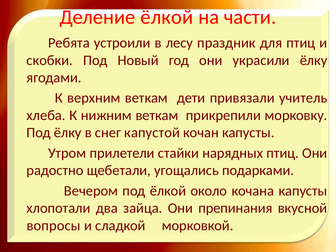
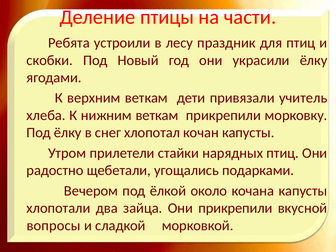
Деление ёлкой: ёлкой -> птицы (167, 17)
капустой: капустой -> хлопотал (152, 133)
Они препинания: препинания -> прикрепили (235, 208)
